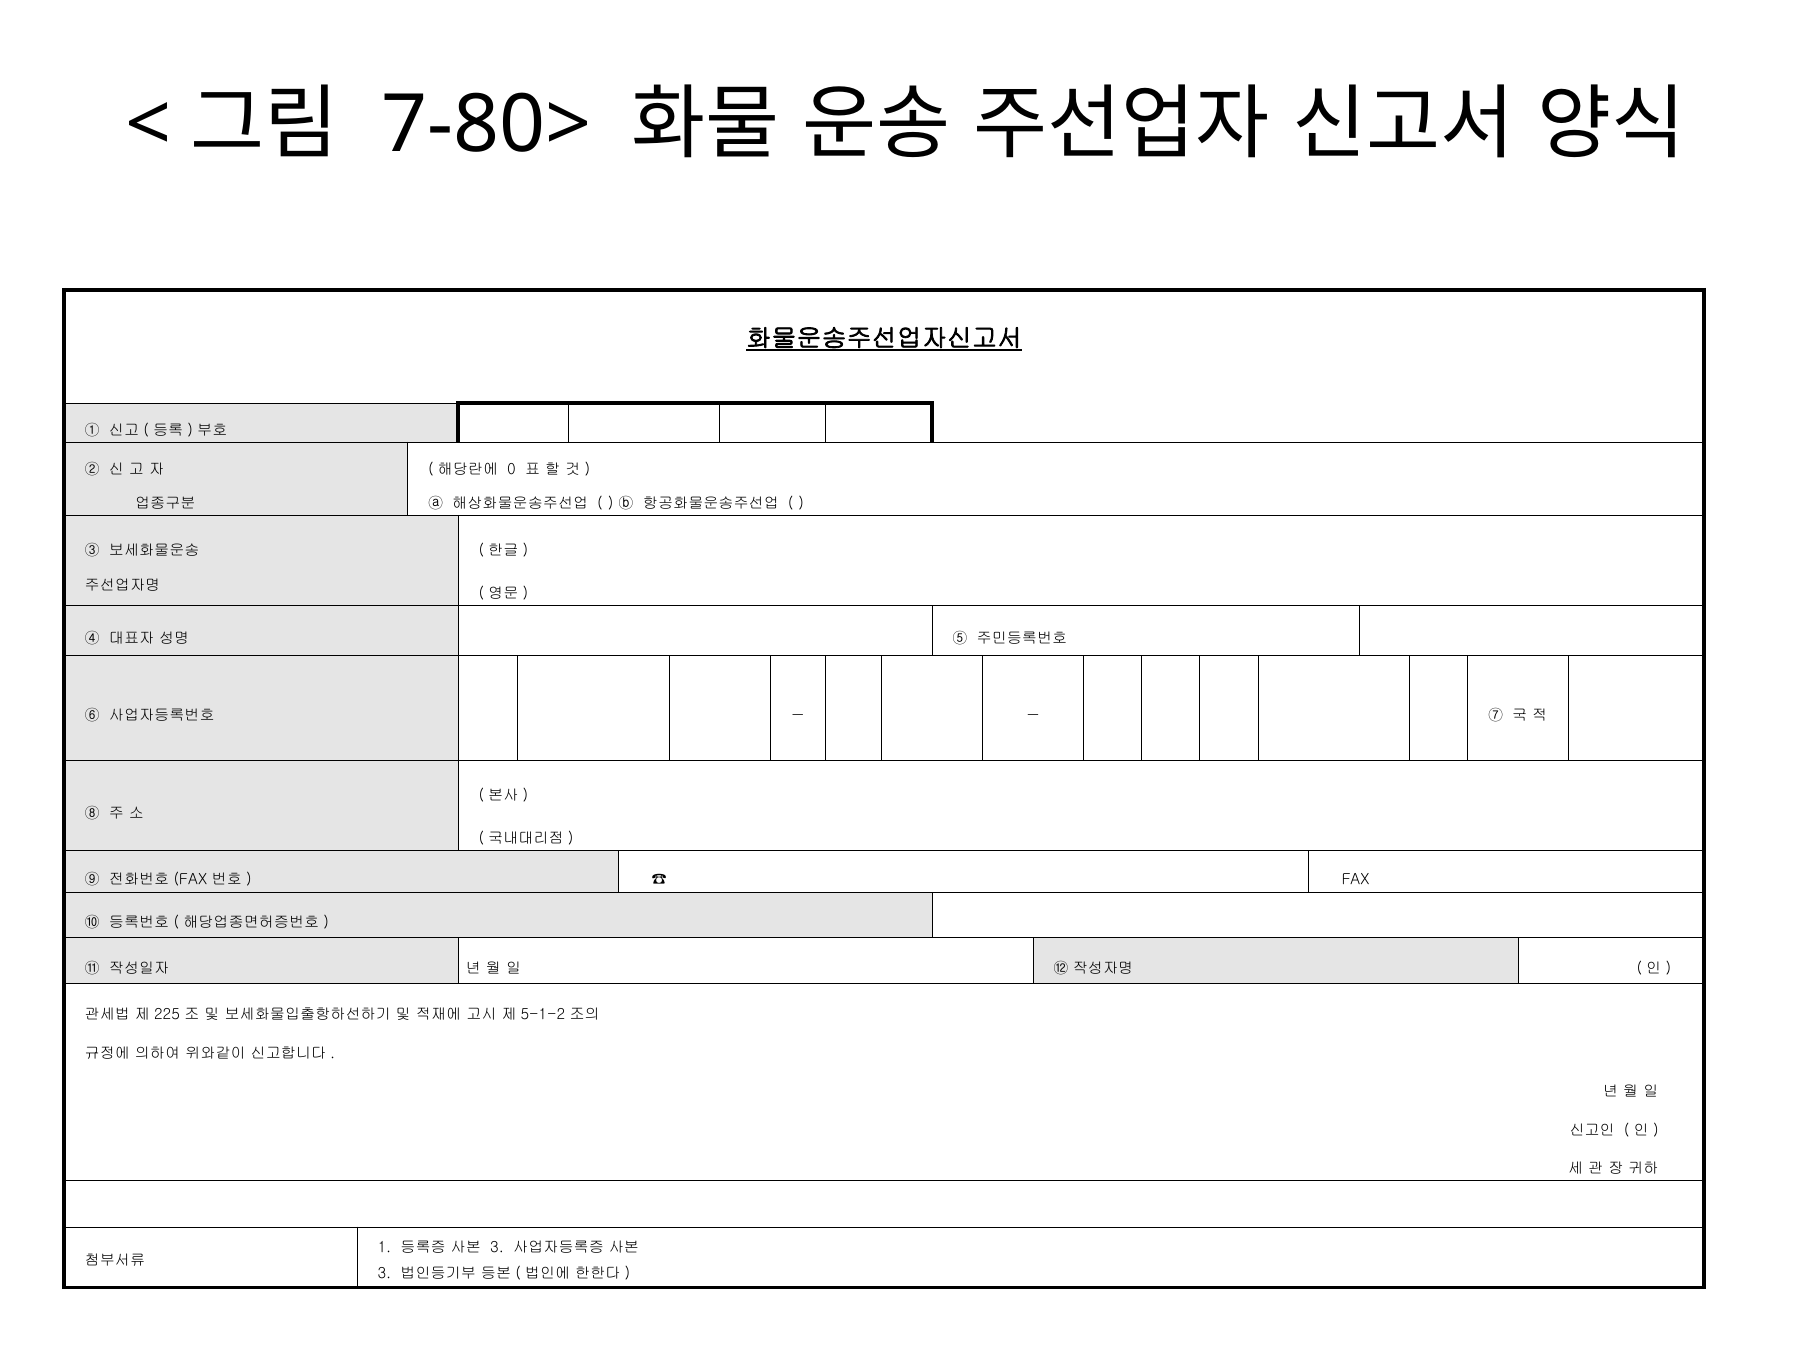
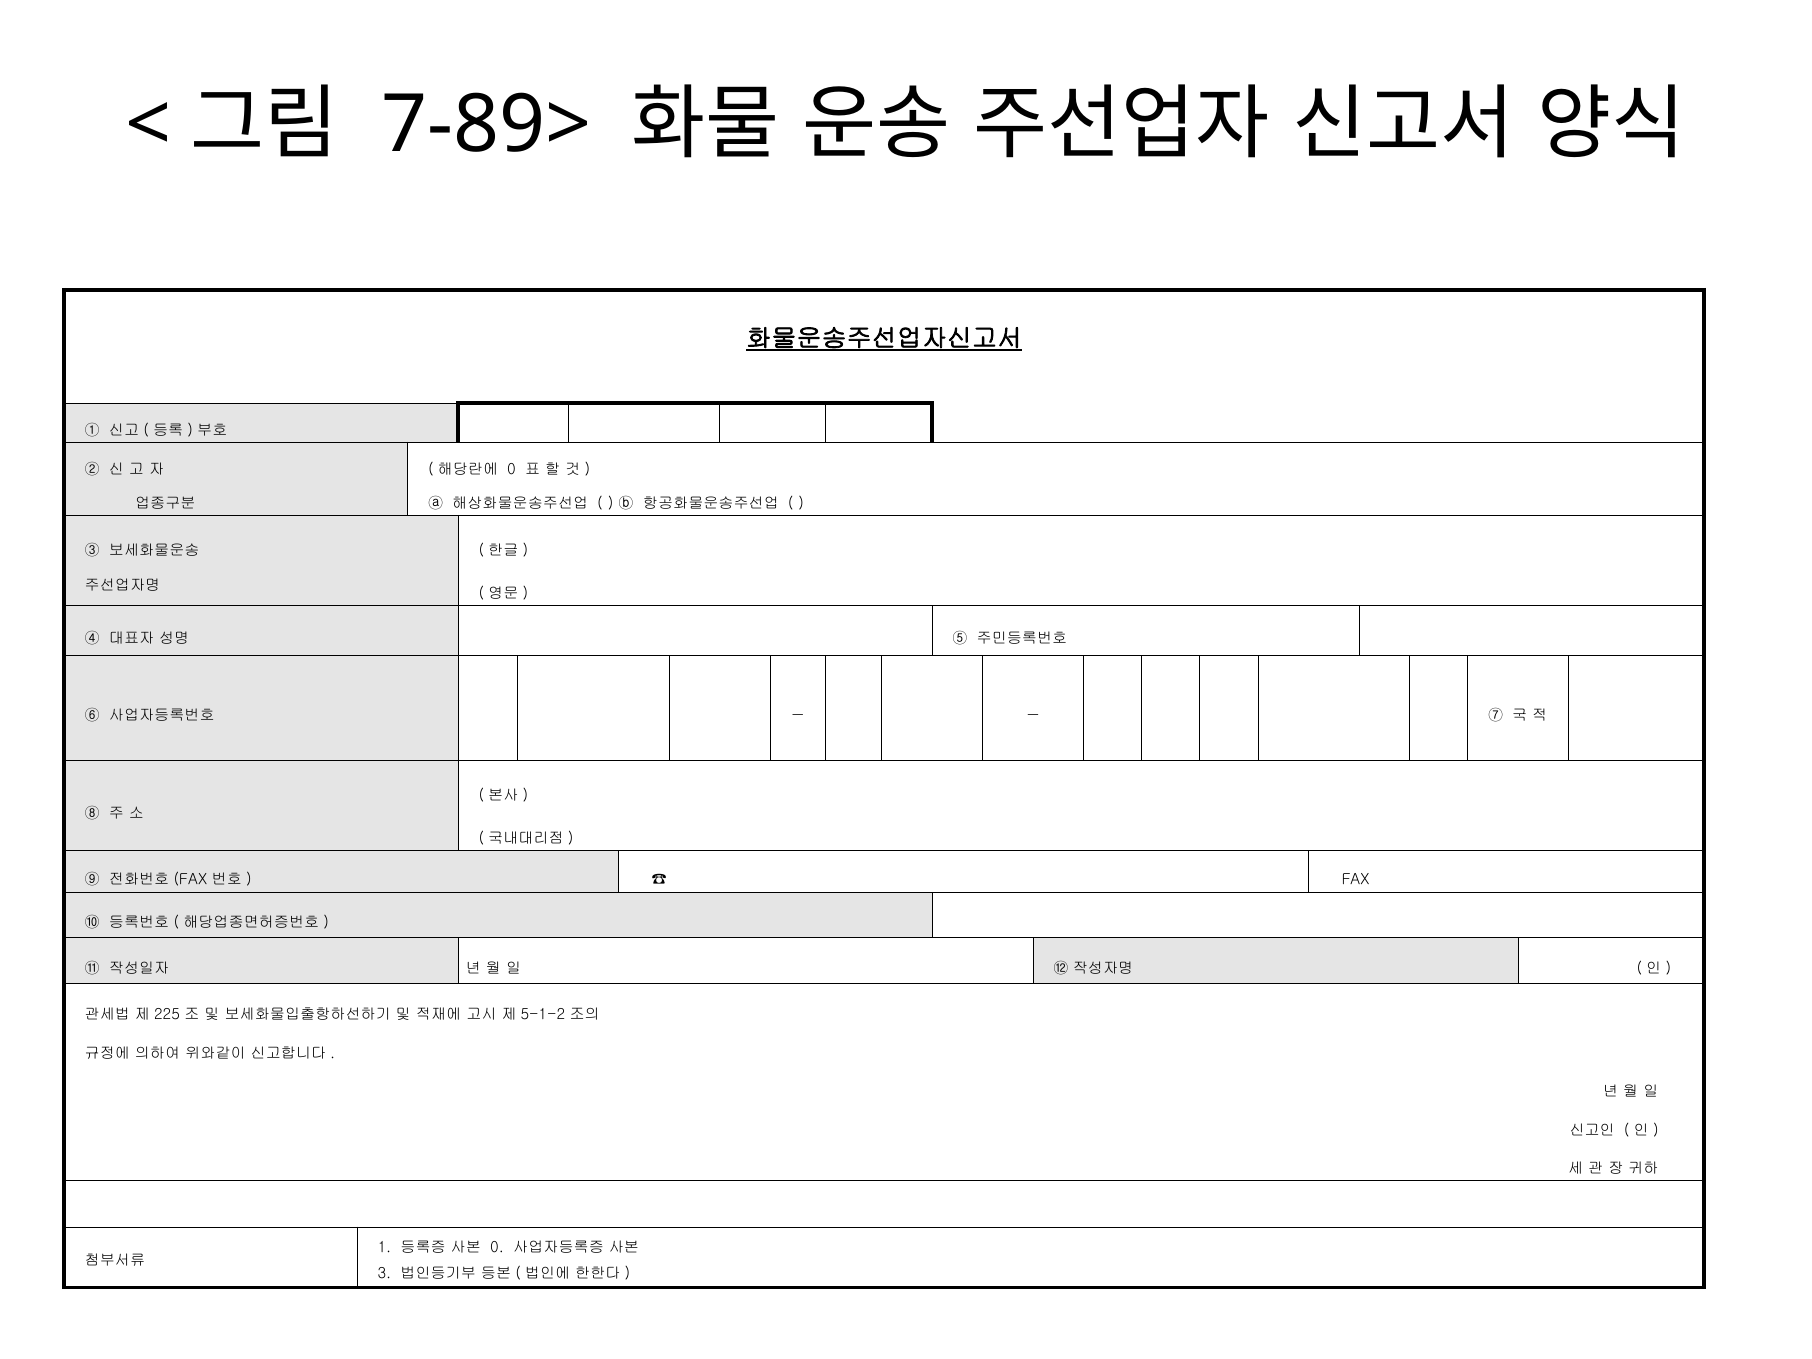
7-80>: 7-80> -> 7-89> (486, 125)
3: 3 -> 0 (497, 1248)
